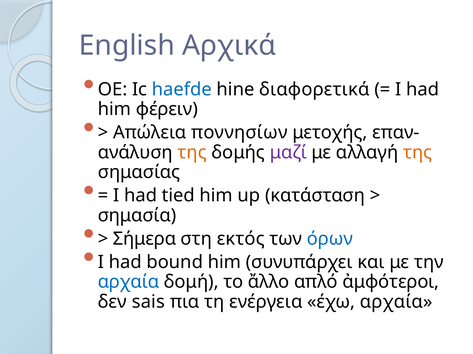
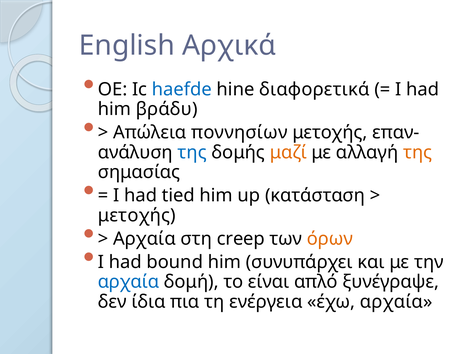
φέρειν: φέρειν -> βράδυ (167, 109)
της colour: orange -> blue (192, 153)
μαζί colour: purple -> orange (288, 153)
σημασία: σημασία -> μετοχής (137, 216)
Σήμερα: Σήμερα -> Αρχαία (144, 239)
εκτός: εκτός -> creep (241, 239)
όρων colour: blue -> orange (330, 239)
ἄλλο: ἄλλο -> είναι (269, 283)
ἀμφότεροι: ἀμφότεροι -> ξυνέγραψε (391, 283)
sais: sais -> ίδια (149, 302)
